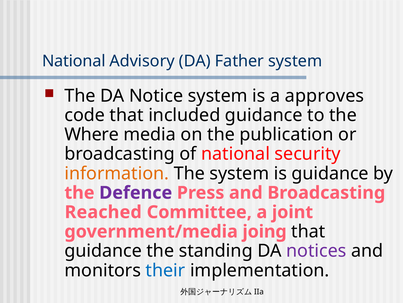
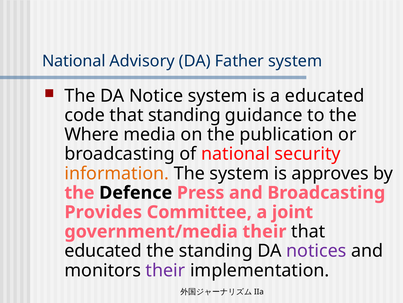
a approves: approves -> educated (325, 96)
that included: included -> standing (184, 115)
is guidance: guidance -> approves (330, 173)
Defence colour: purple -> black (136, 192)
Reached: Reached -> Provides (103, 212)
government/media joing: joing -> their (264, 231)
guidance: guidance -> educated (103, 250)
their colour: blue -> purple (165, 270)
